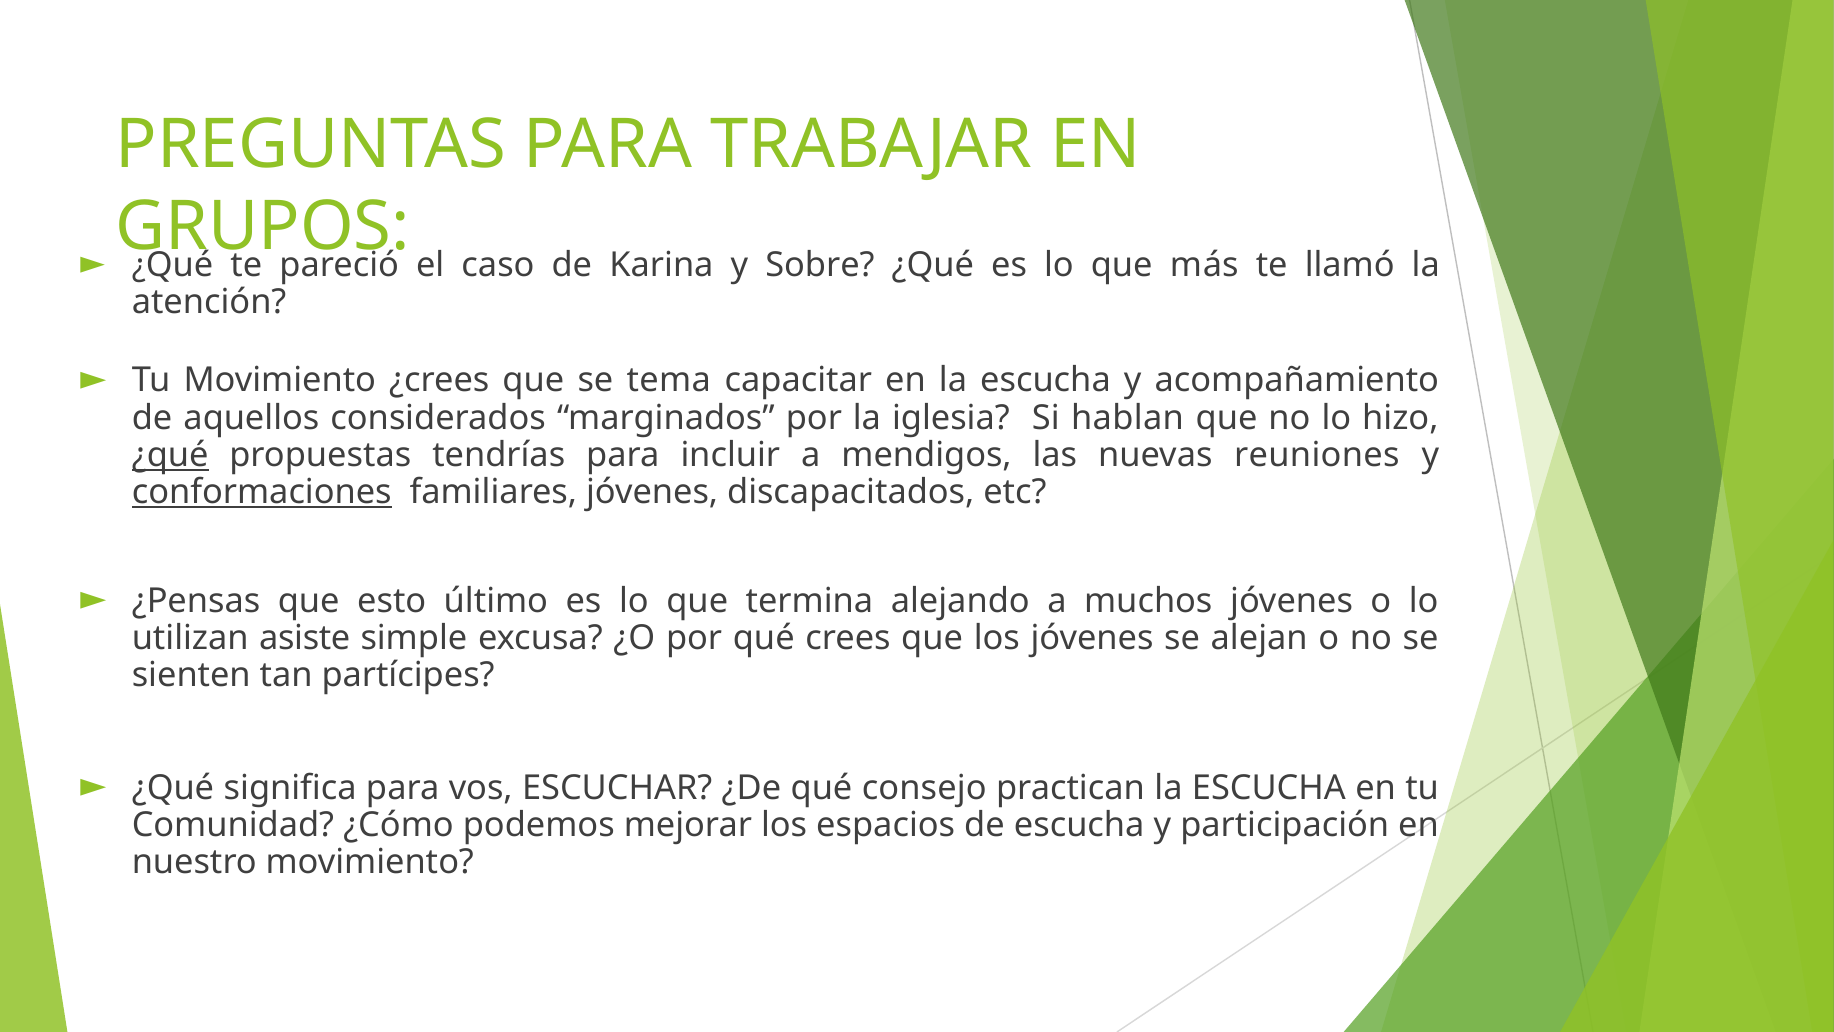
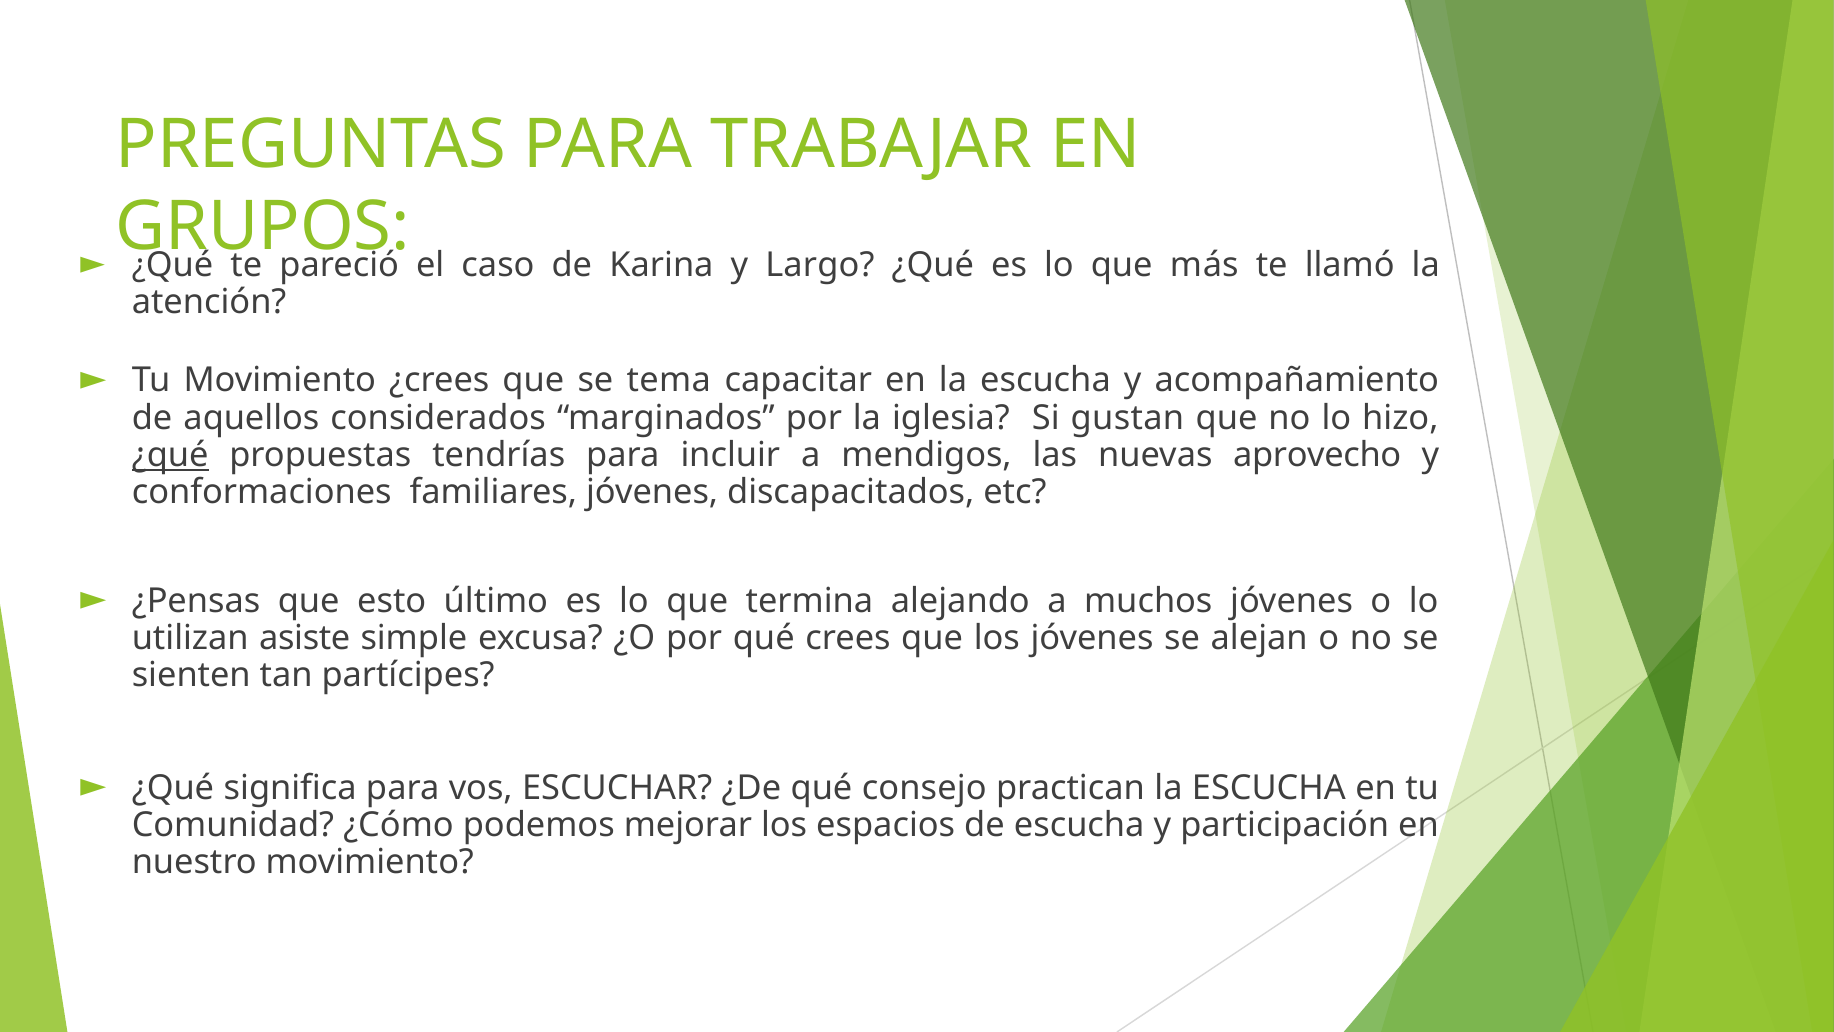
Sobre: Sobre -> Largo (820, 265)
hablan: hablan -> gustan (1127, 418)
reuniones: reuniones -> aprovecho (1317, 455)
conformaciones underline: present -> none (262, 492)
